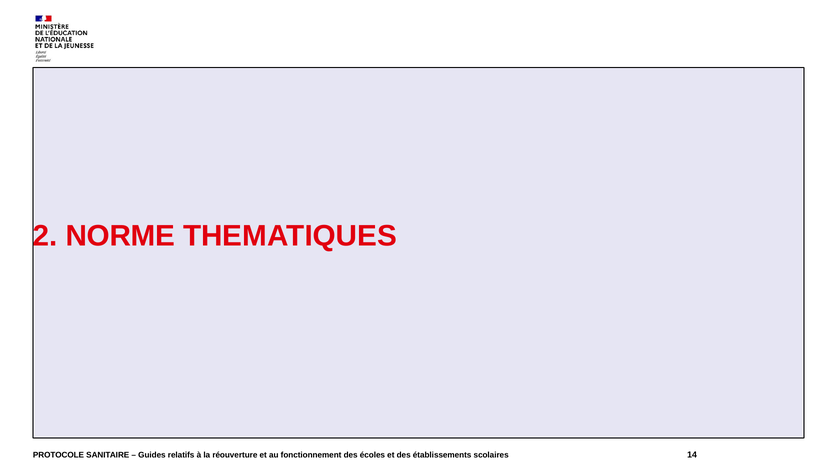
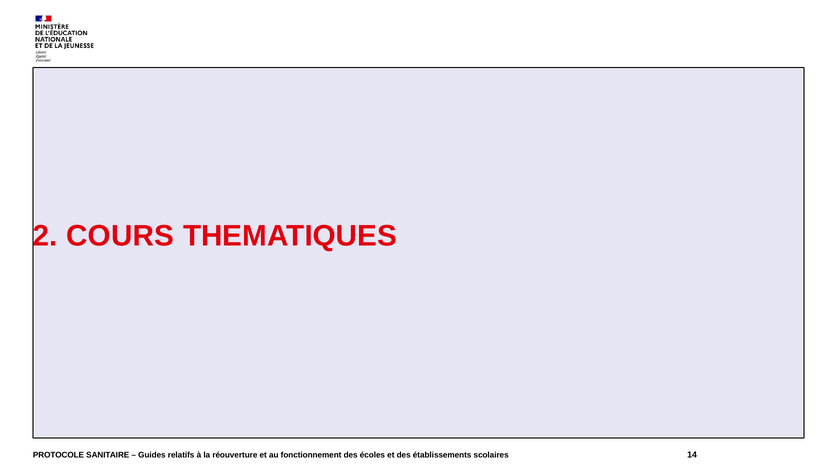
NORME: NORME -> COURS (120, 236)
